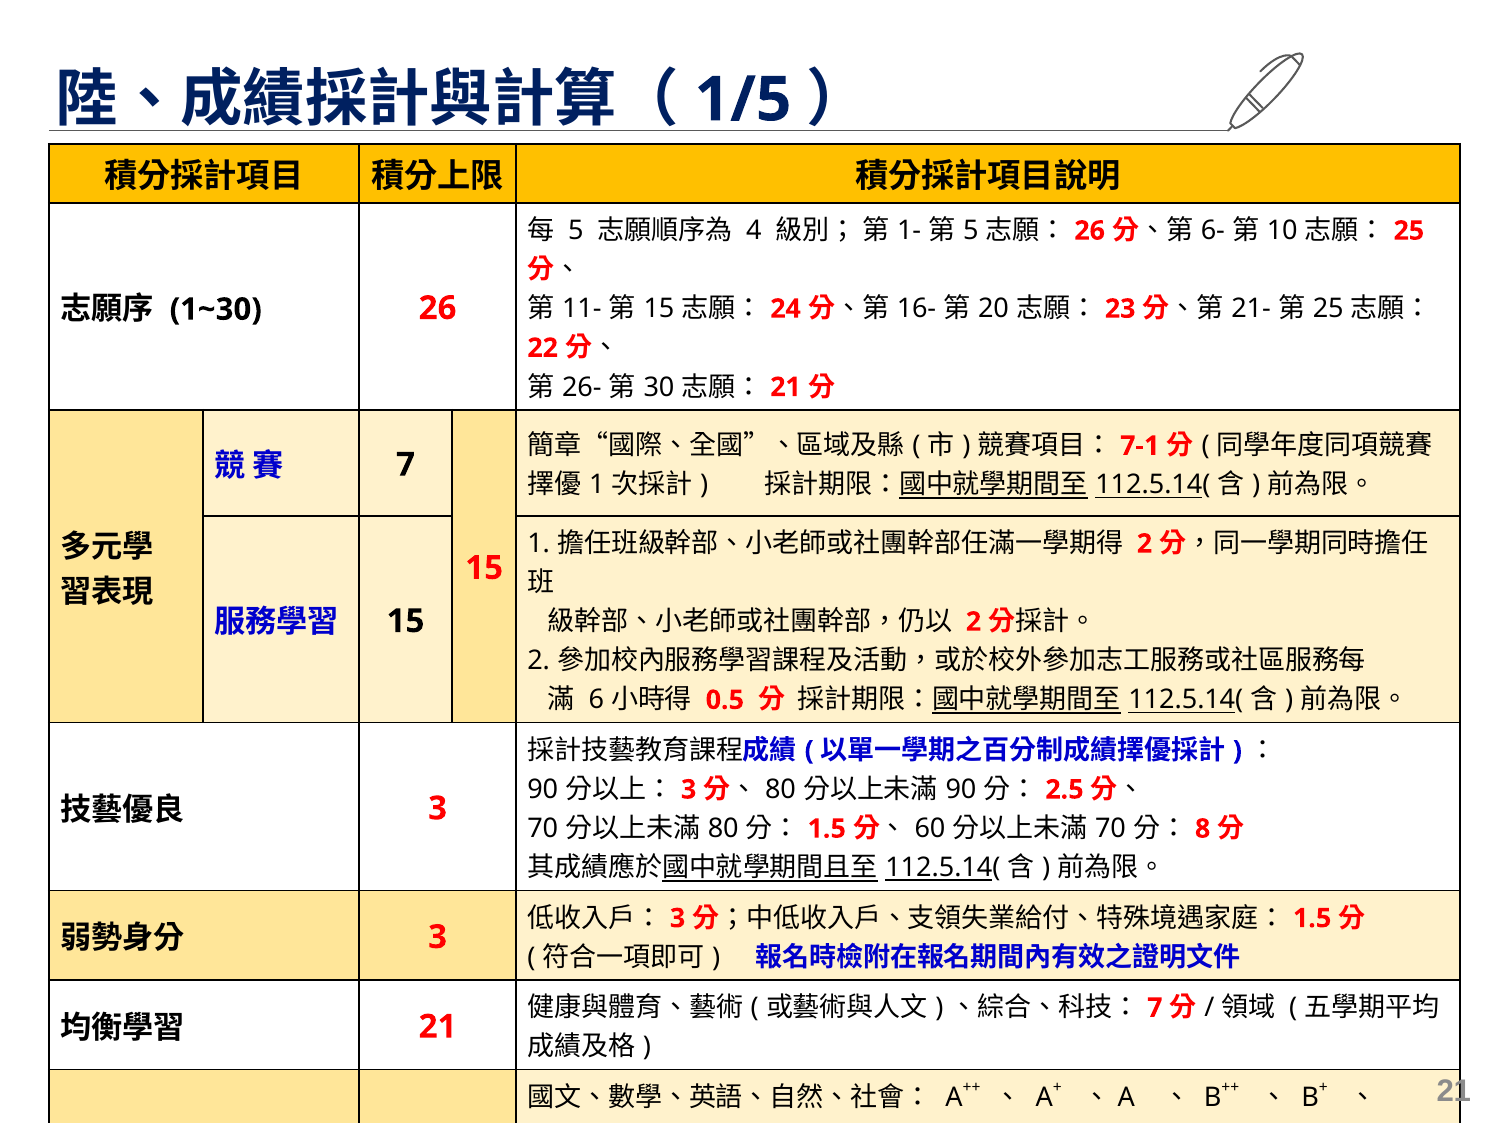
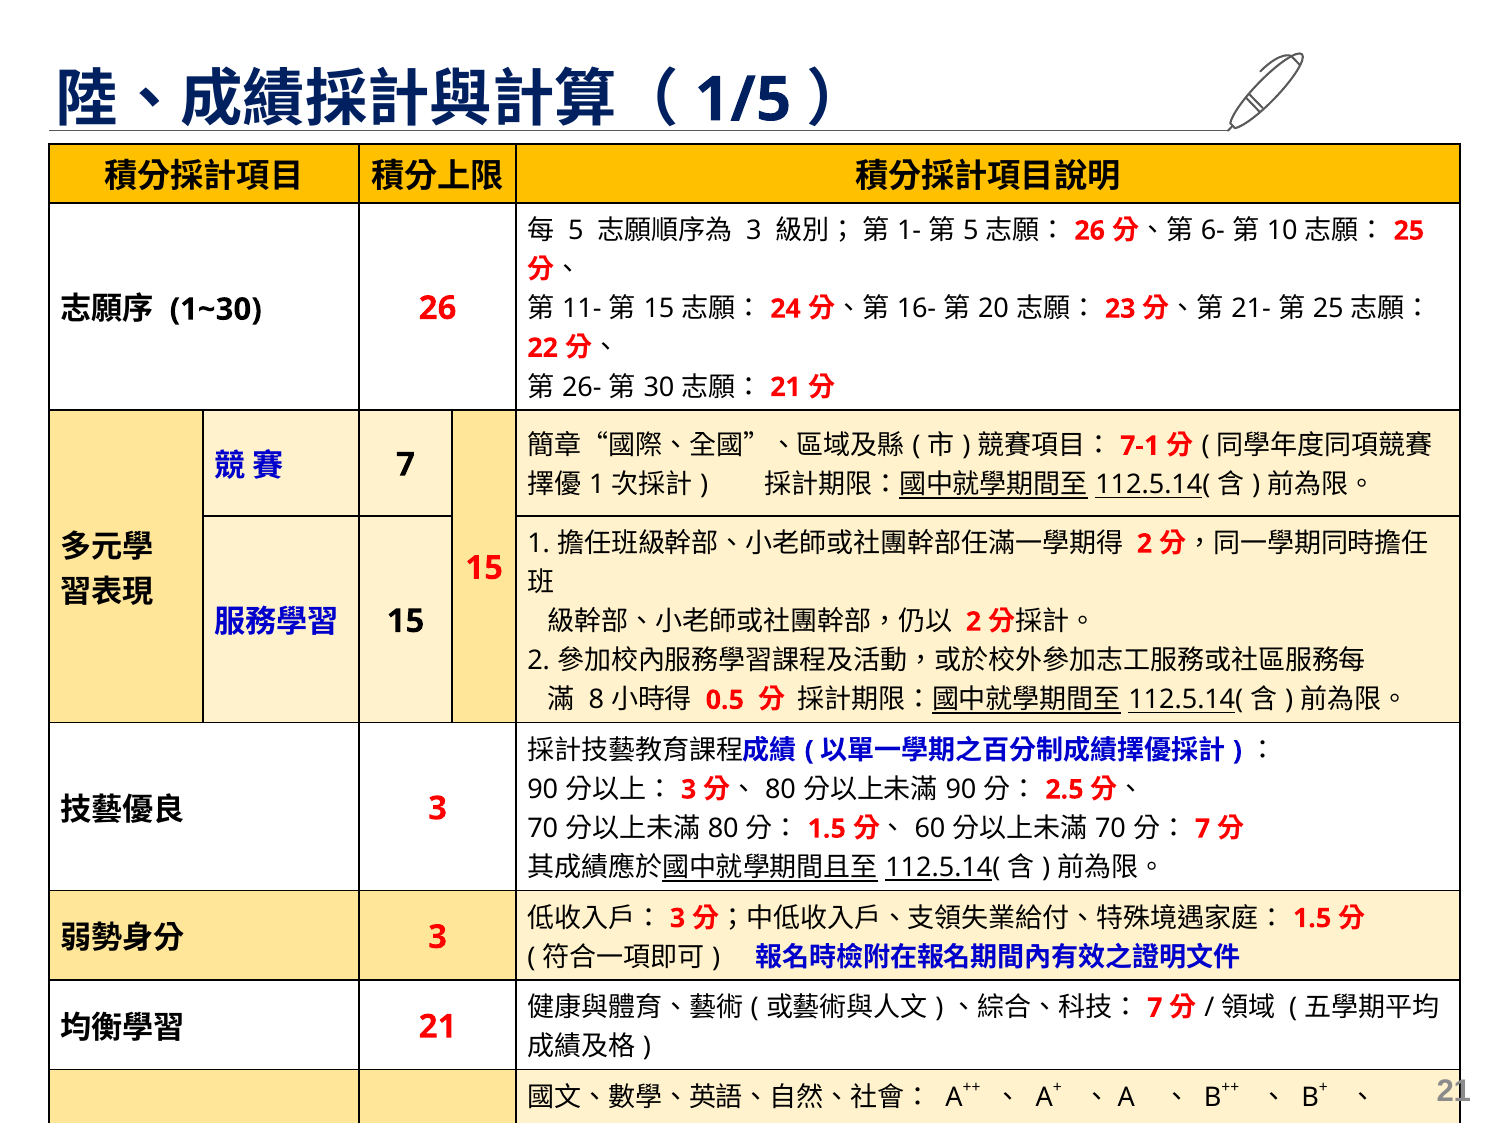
4: 4 -> 3 (754, 231)
6: 6 -> 8 (596, 700)
8: 8 -> 7 (1203, 829)
